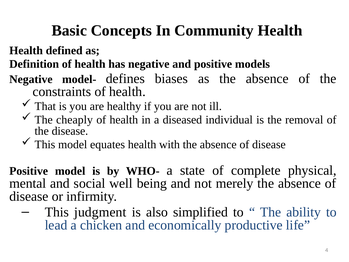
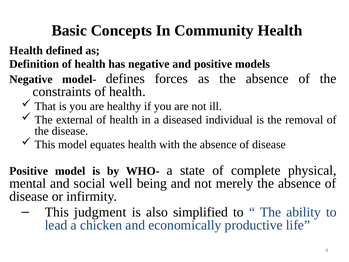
biases: biases -> forces (171, 79)
cheaply: cheaply -> external (75, 120)
